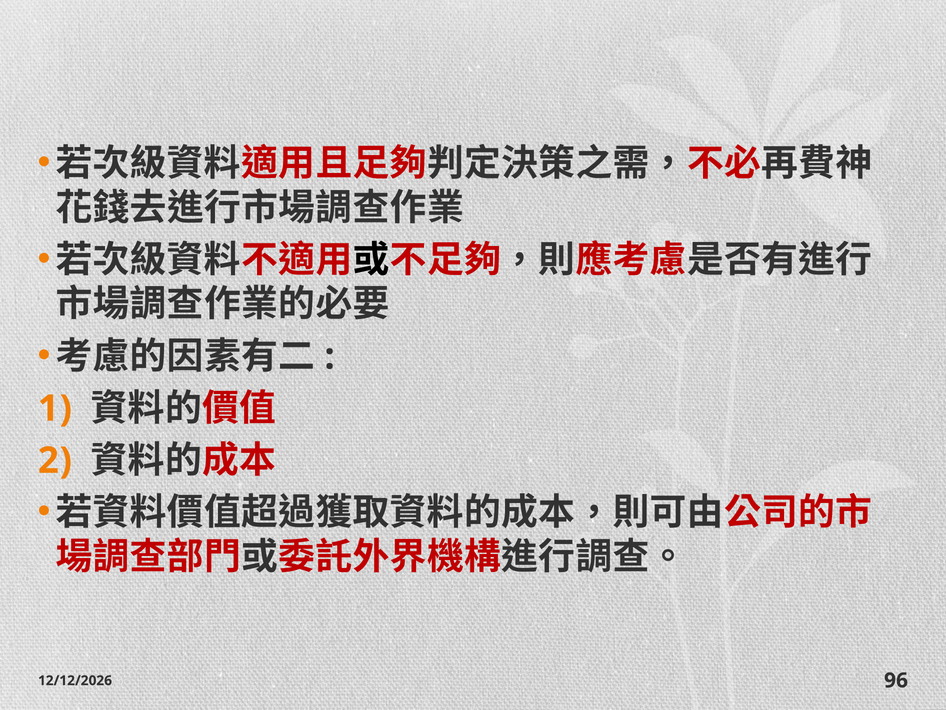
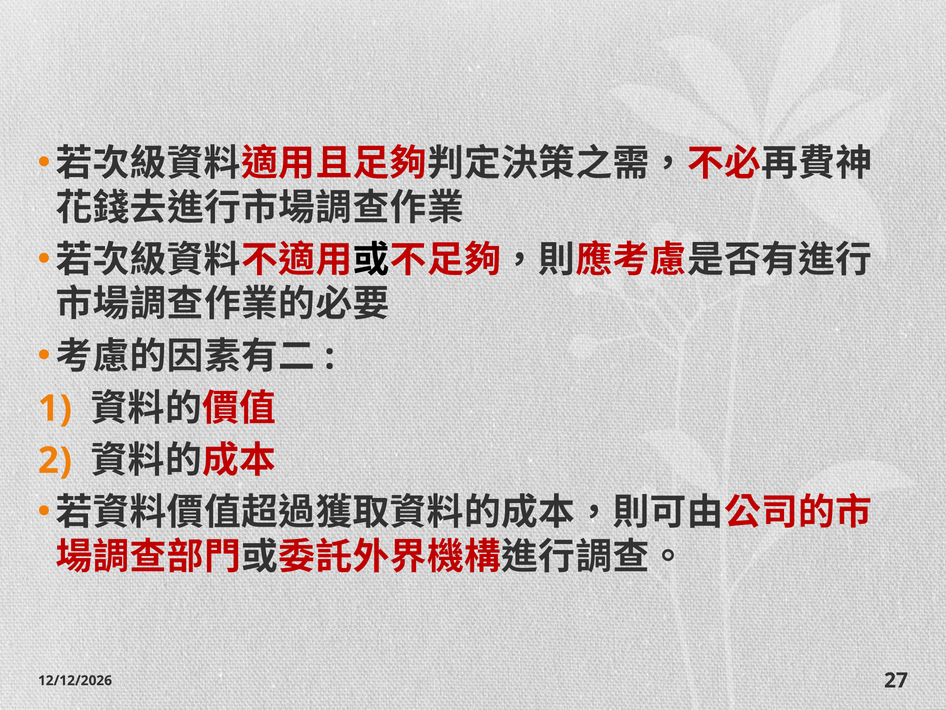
96: 96 -> 27 (896, 680)
